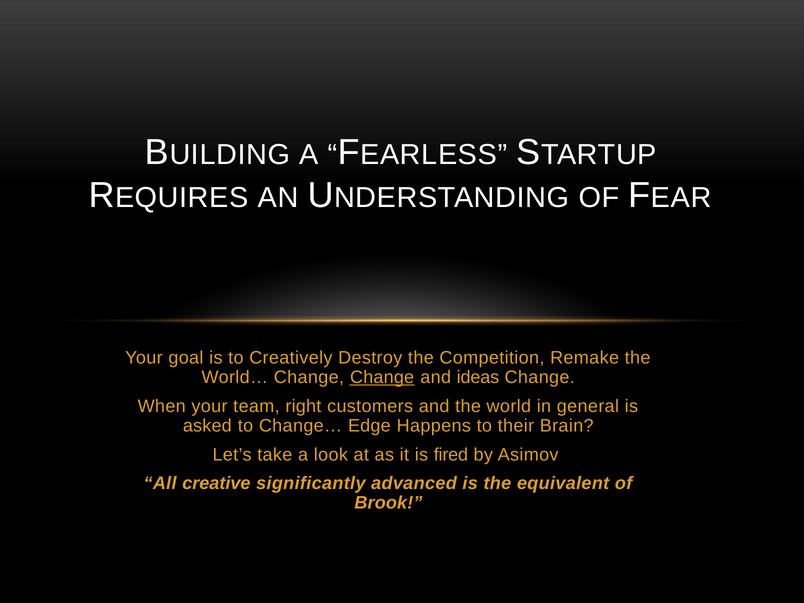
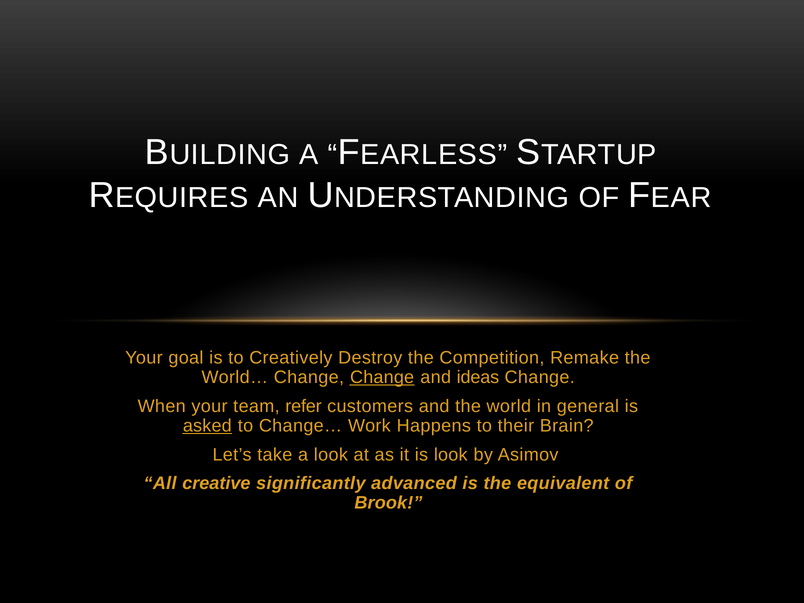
right: right -> refer (304, 406)
asked underline: none -> present (207, 426)
Edge: Edge -> Work (369, 426)
is fired: fired -> look (451, 455)
